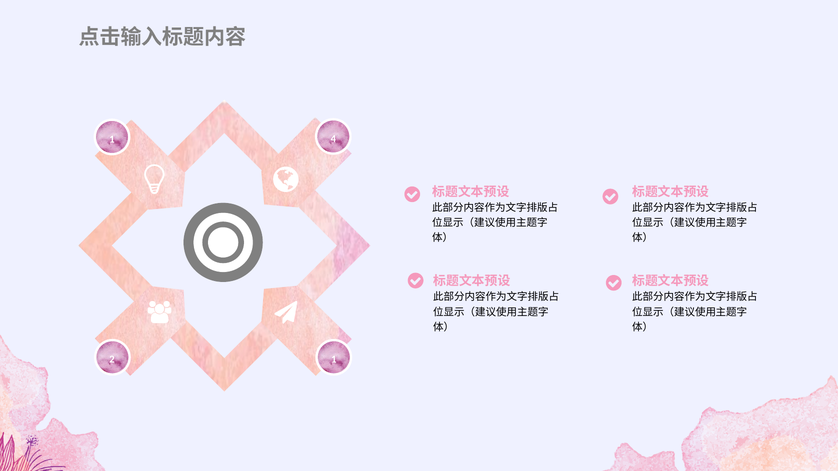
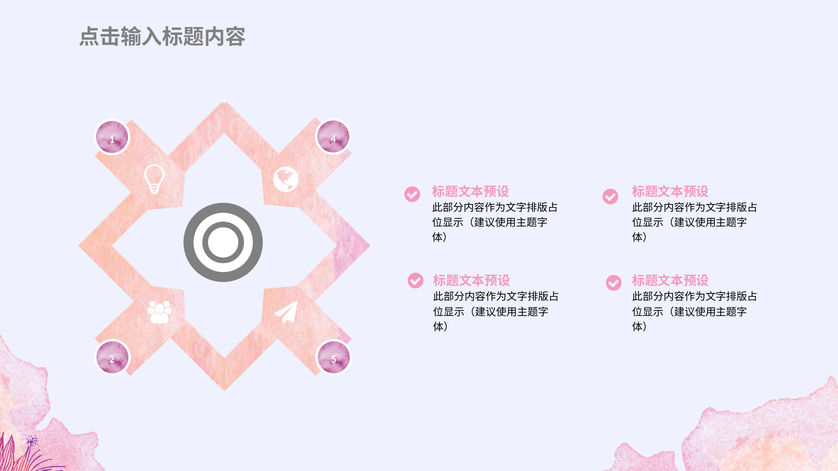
2 1: 1 -> 5 (334, 359)
